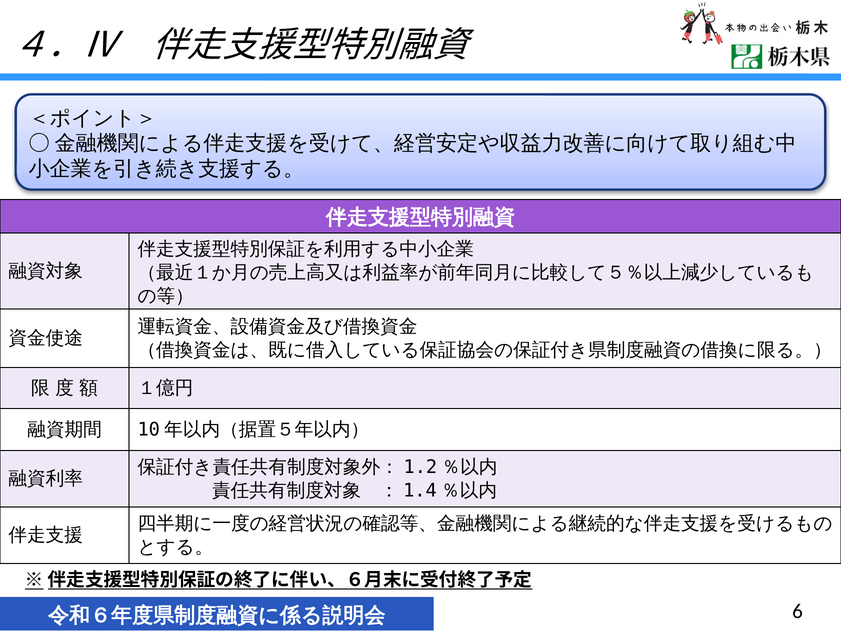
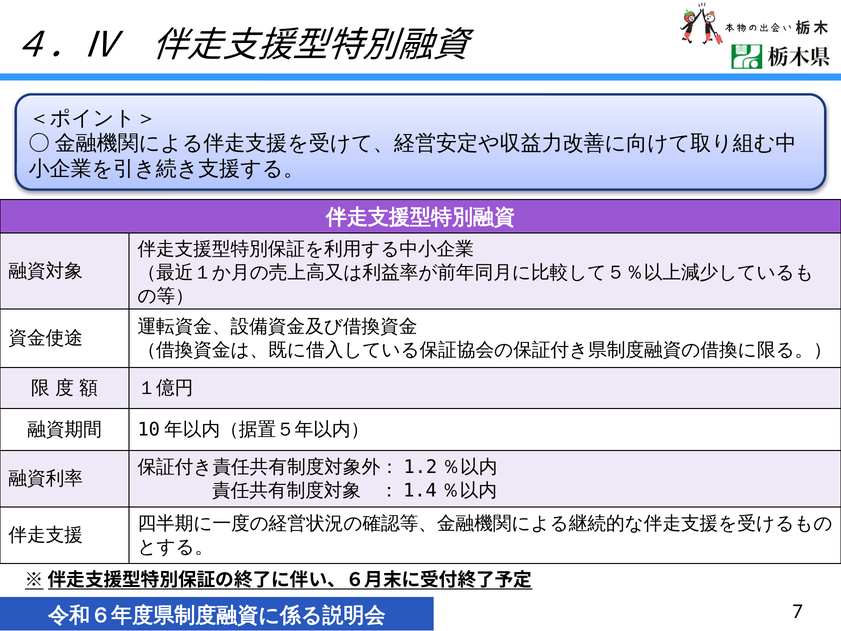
6: 6 -> 7 (798, 611)
